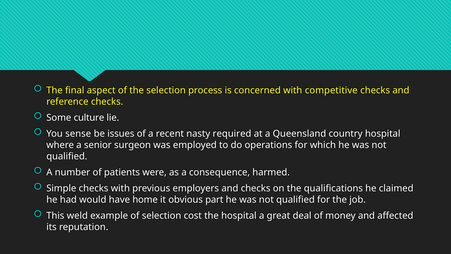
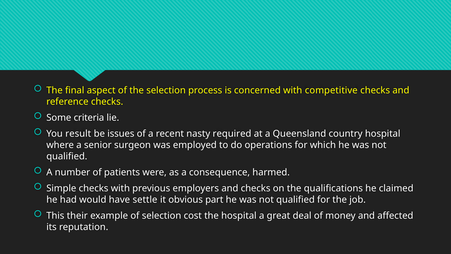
culture: culture -> criteria (89, 117)
sense: sense -> result (78, 133)
home: home -> settle (145, 199)
weld: weld -> their (77, 215)
